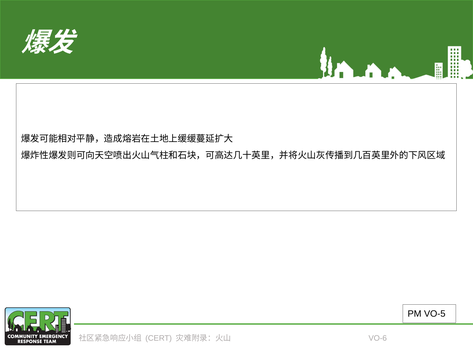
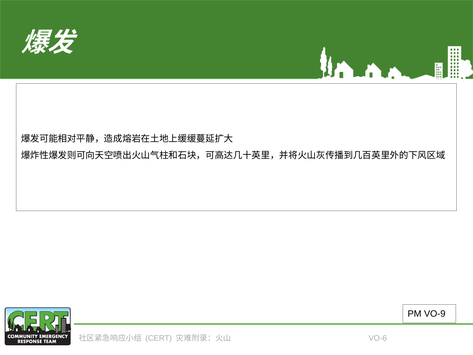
VO-5: VO-5 -> VO-9 (435, 313)
